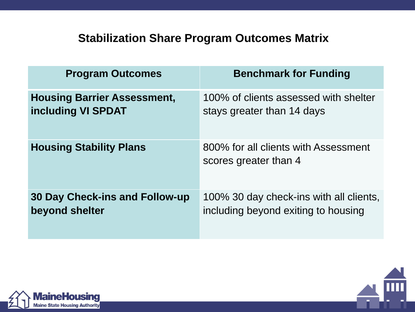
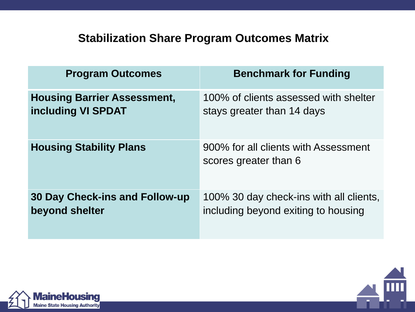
800%: 800% -> 900% (216, 147)
4: 4 -> 6 (298, 160)
